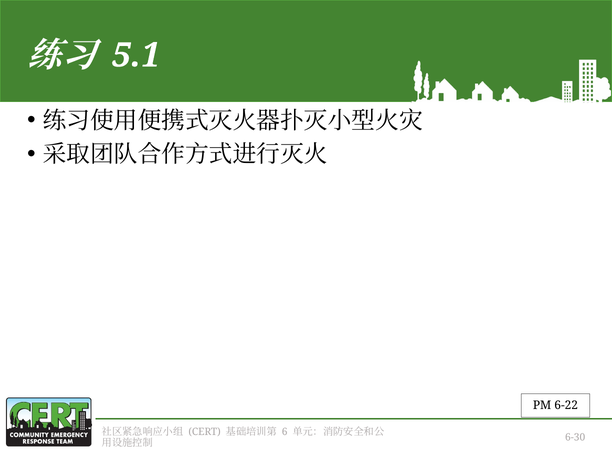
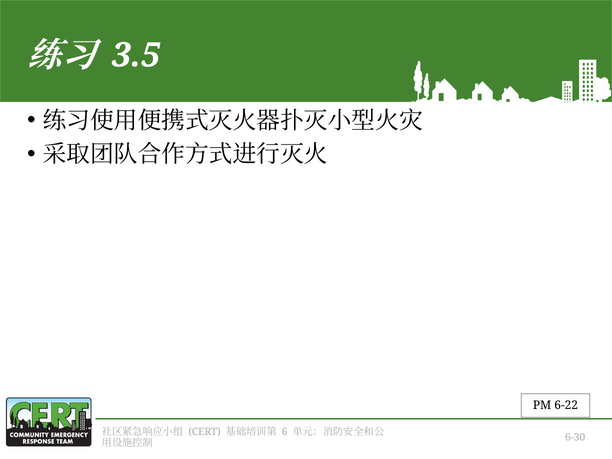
5.1: 5.1 -> 3.5 (136, 55)
